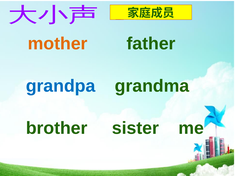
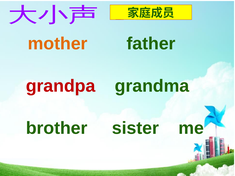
grandpa colour: blue -> red (61, 86)
